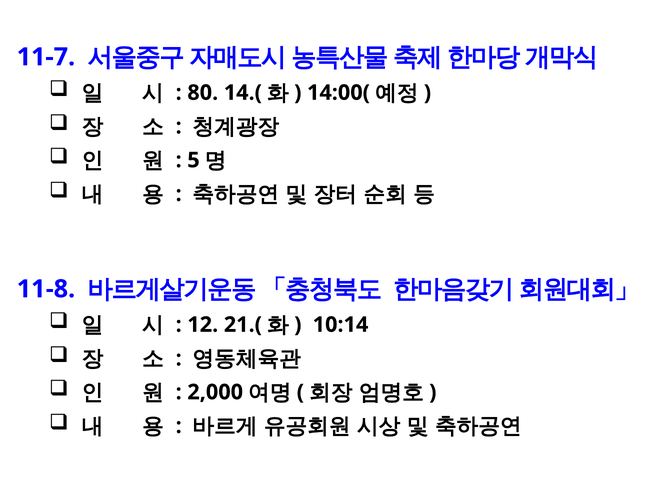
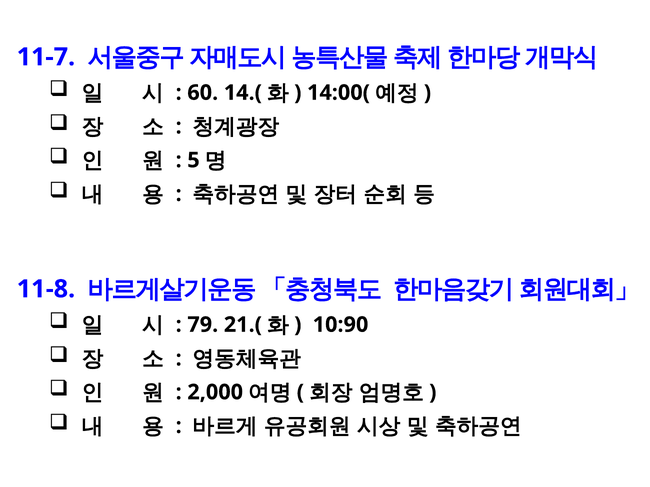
80: 80 -> 60 (203, 93)
12: 12 -> 79 (203, 325)
10:14: 10:14 -> 10:90 (341, 325)
